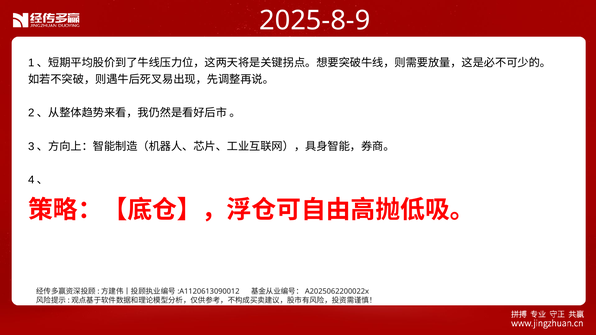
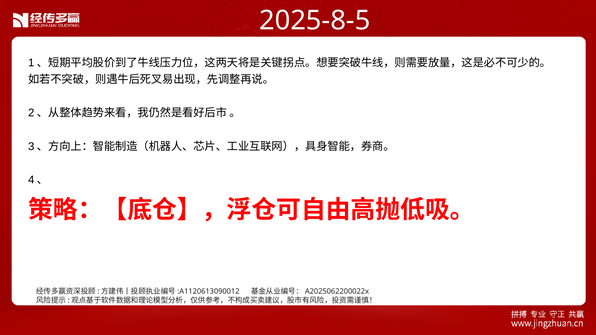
2025-8-9: 2025-8-9 -> 2025-8-5 (315, 20)
